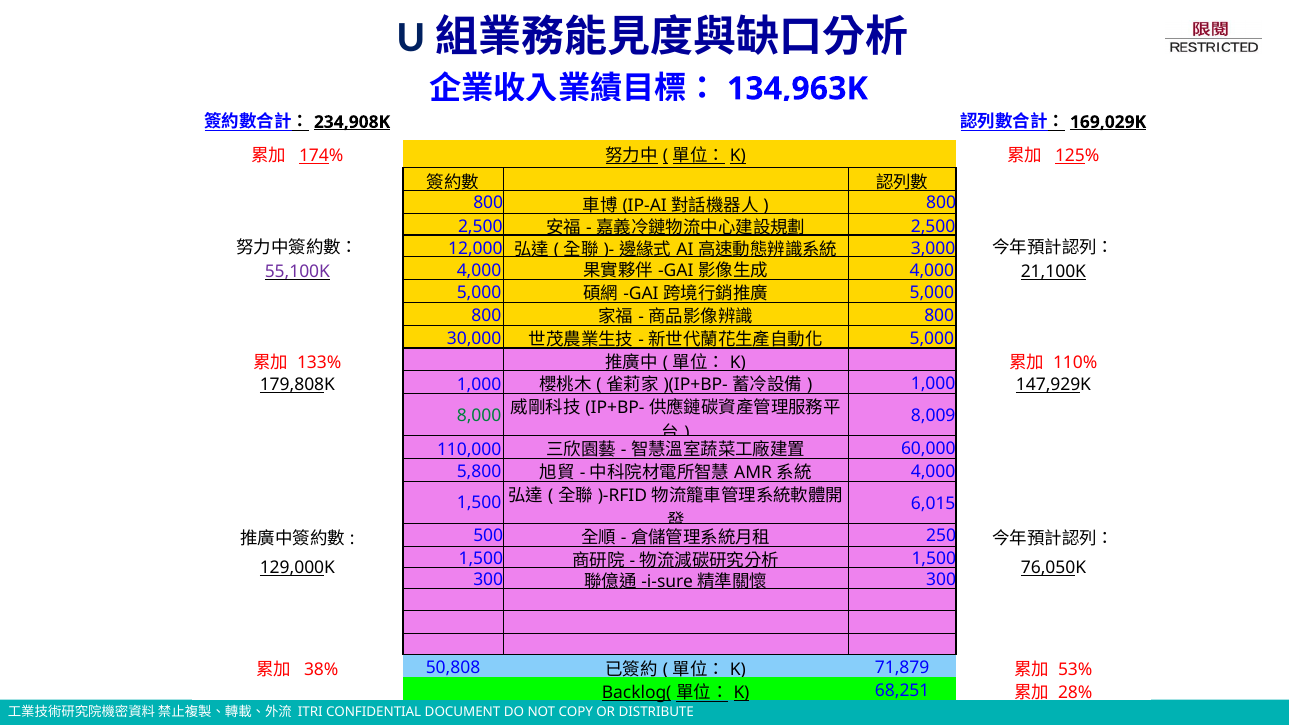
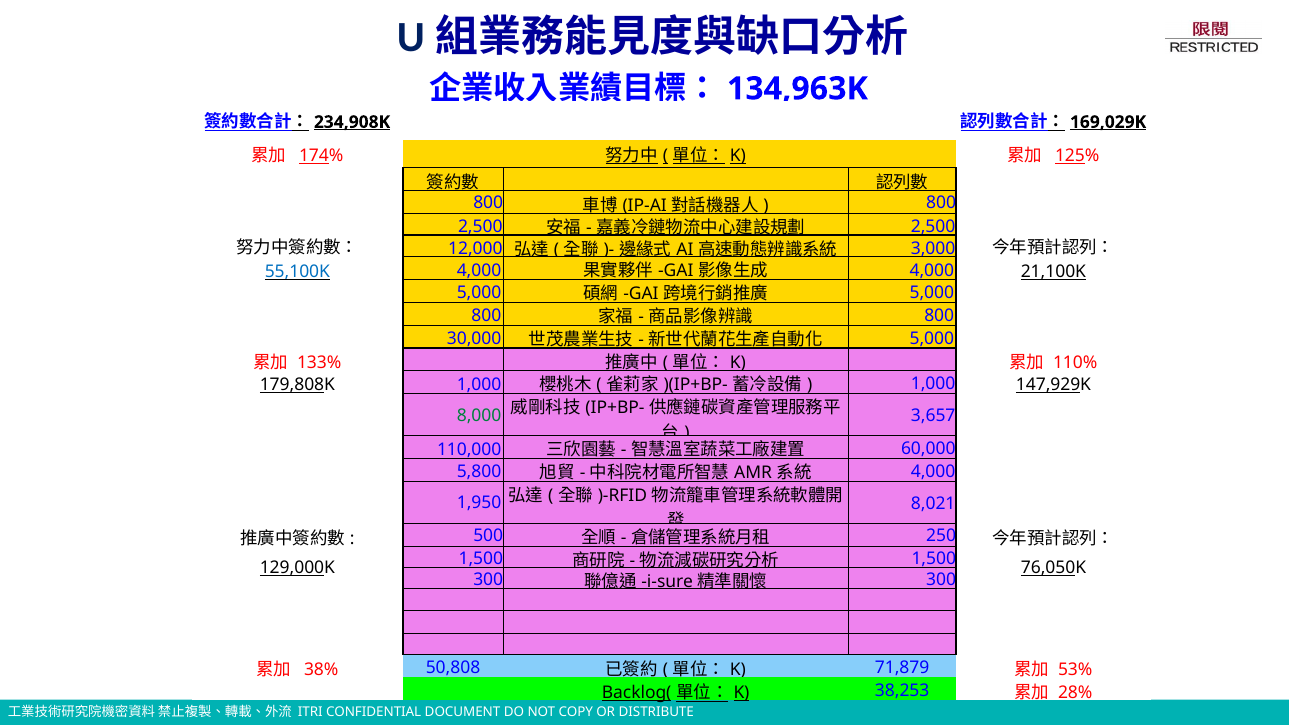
55,100K colour: purple -> blue (297, 271)
8,009: 8,009 -> 3,657 (933, 416)
1,500: 1,500 -> 1,950 (479, 503)
6,015: 6,015 -> 8,021 (933, 504)
68,251: 68,251 -> 38,253 (902, 691)
